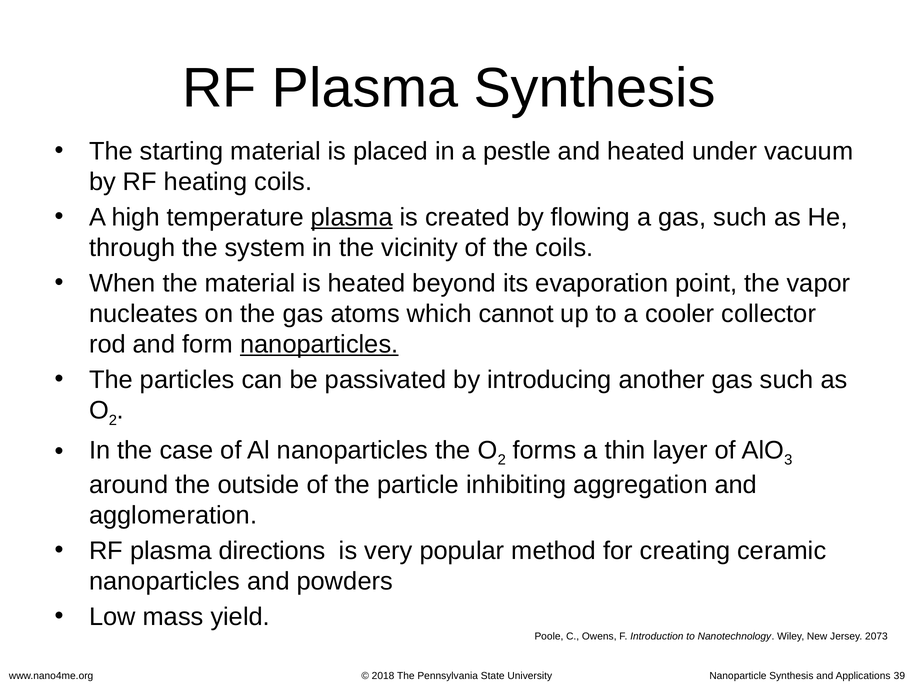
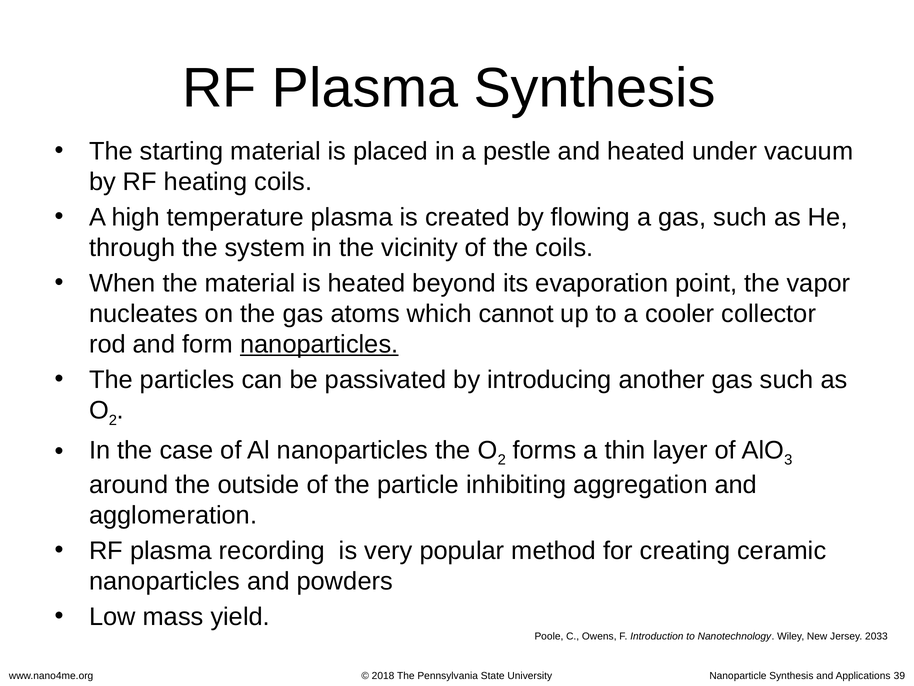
plasma underline: present -> none (352, 217)
directions: directions -> recording (272, 551)
2073: 2073 -> 2033 (876, 636)
